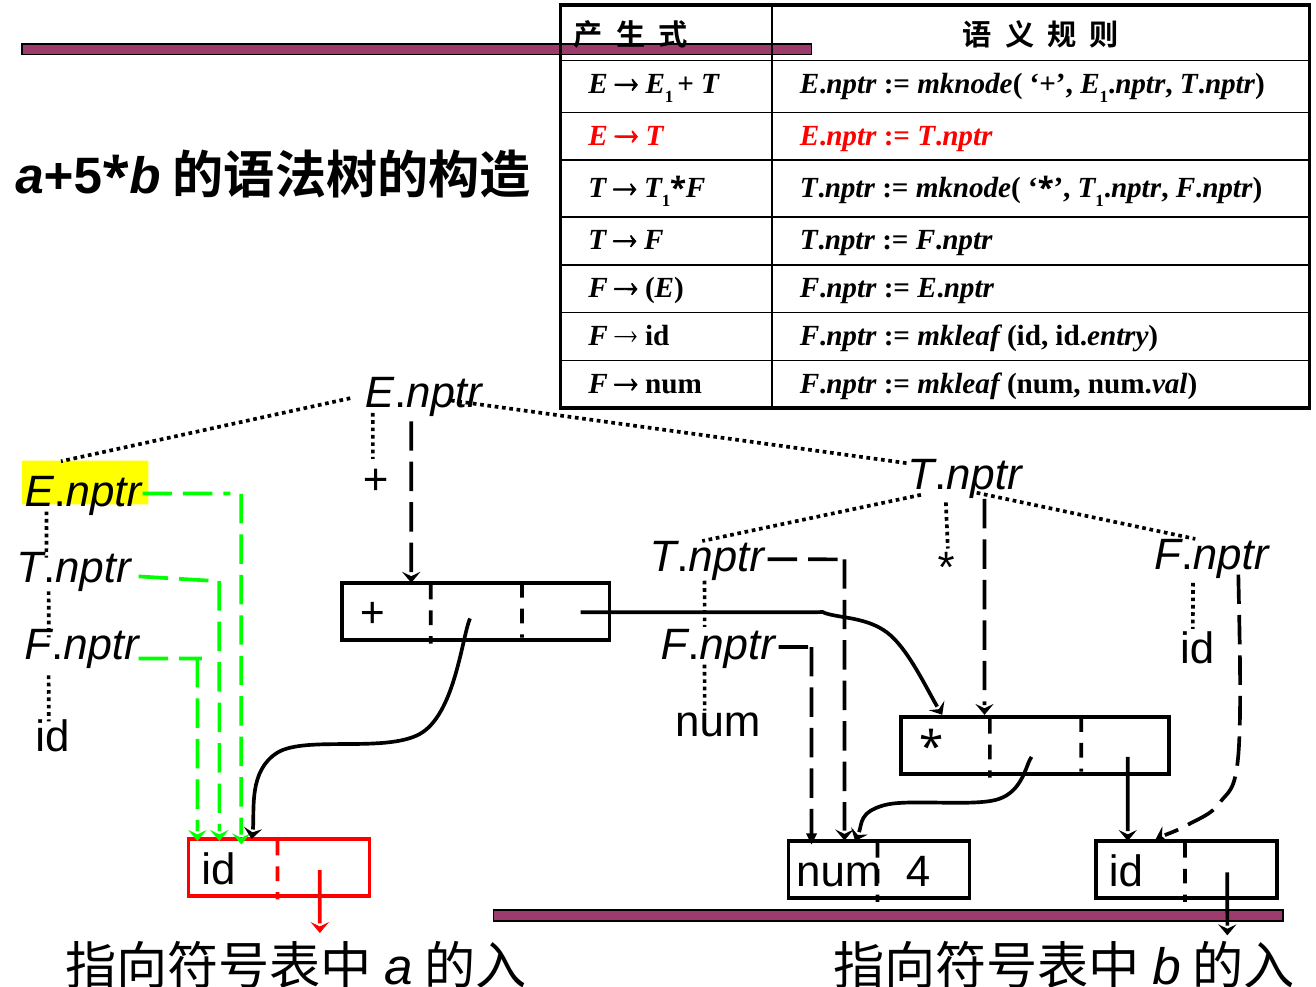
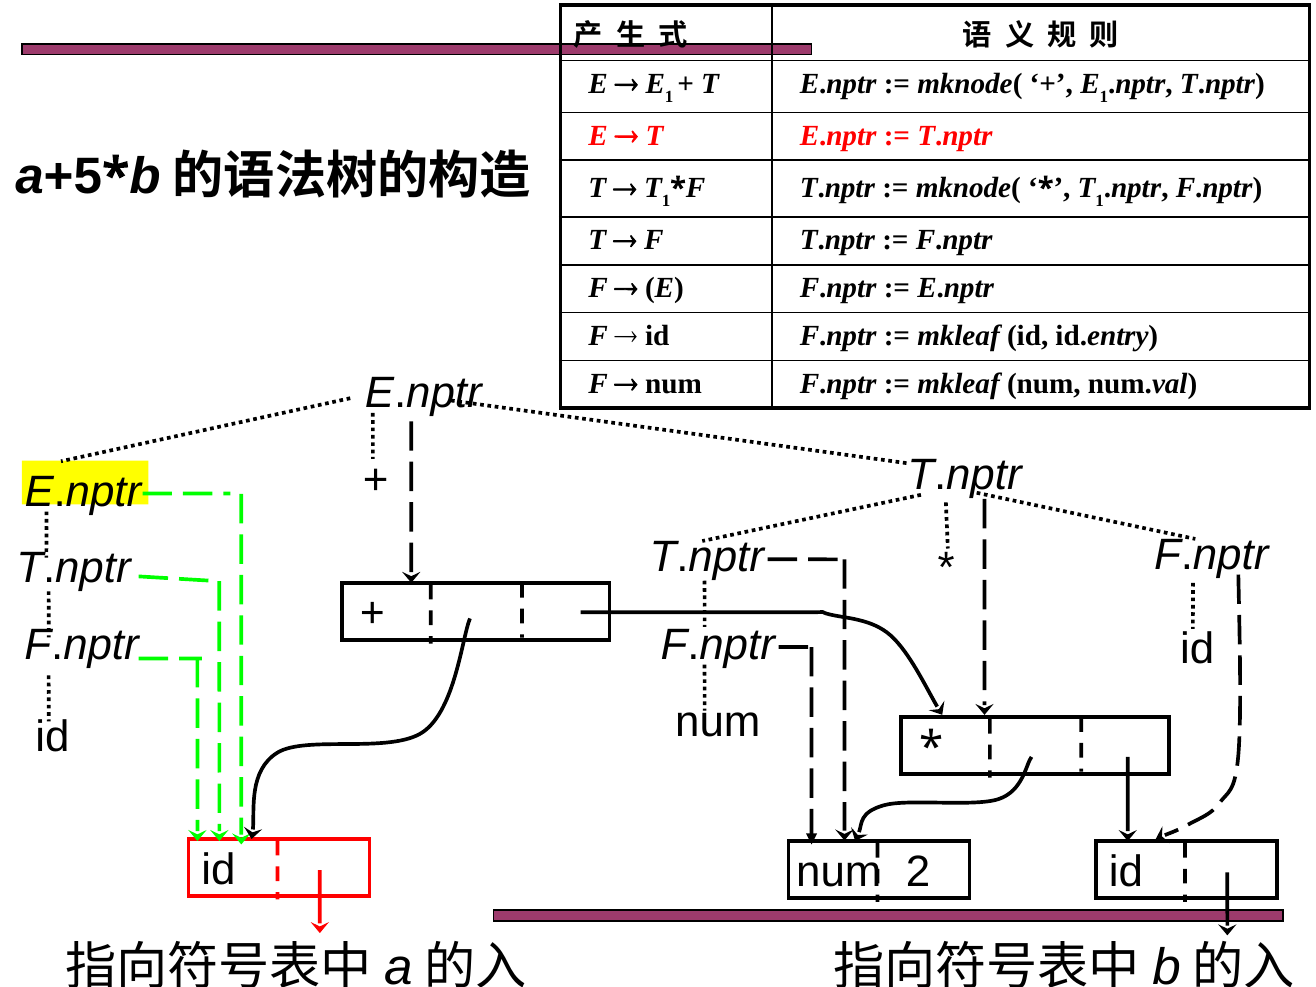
4: 4 -> 2 (918, 872)
